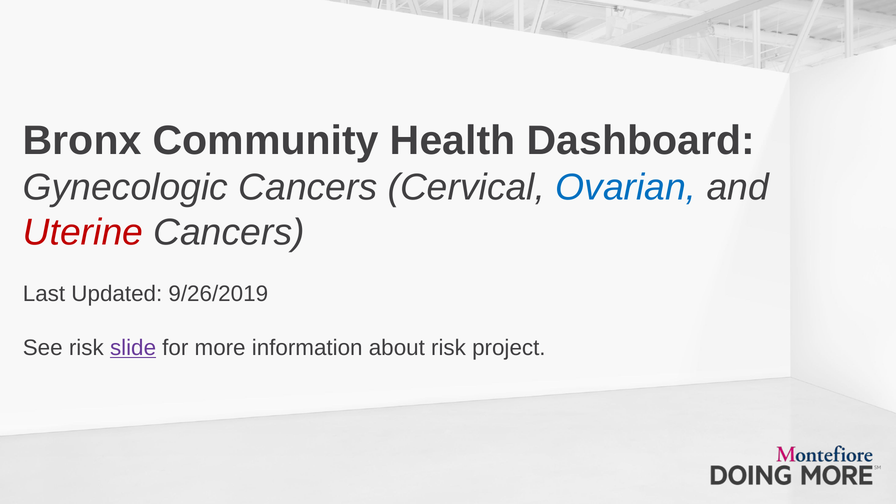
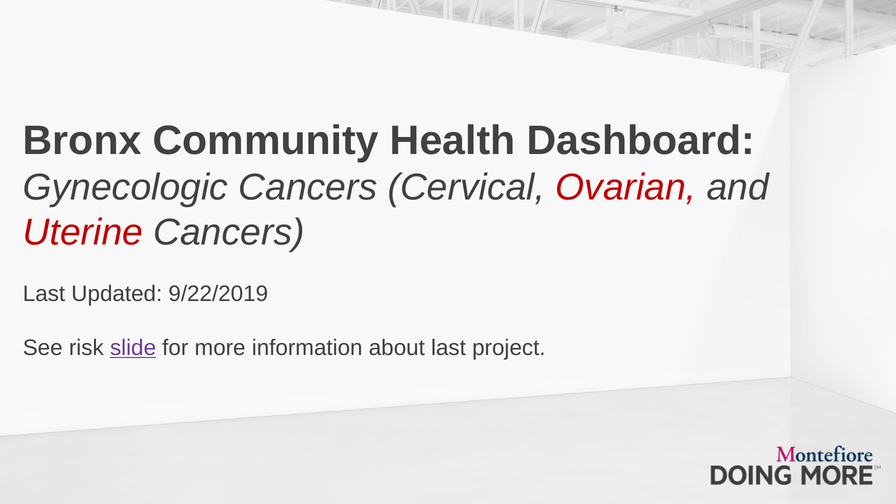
Ovarian colour: blue -> red (626, 188)
9/26/2019: 9/26/2019 -> 9/22/2019 (218, 294)
about risk: risk -> last (448, 348)
